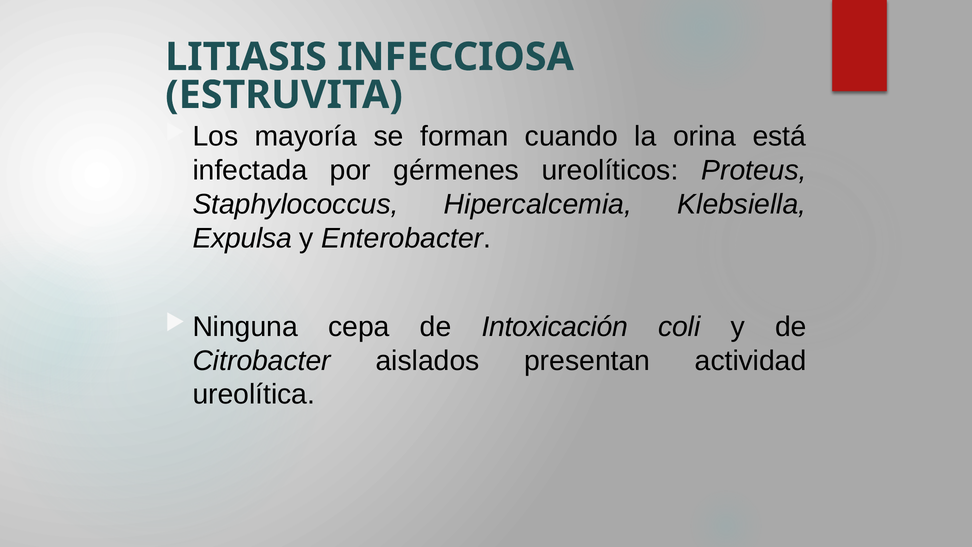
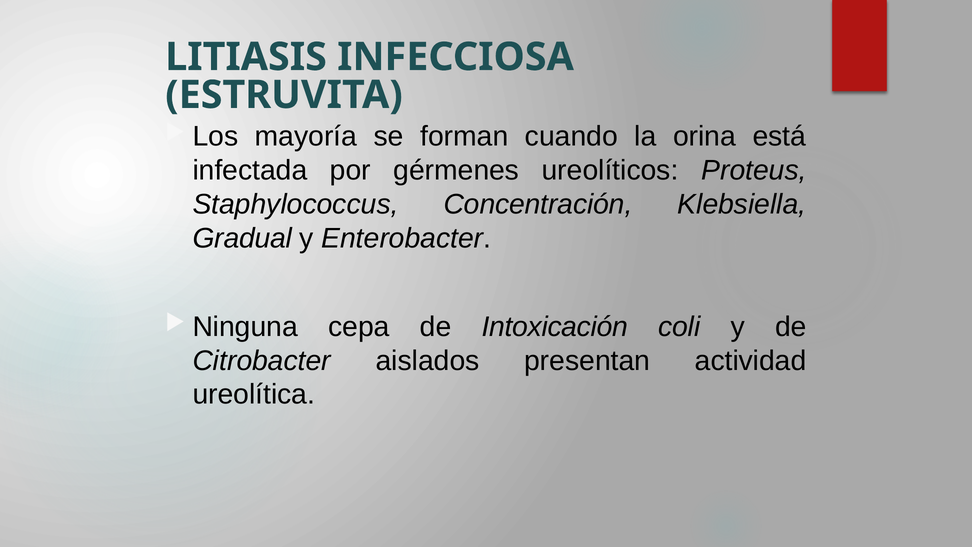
Hipercalcemia: Hipercalcemia -> Concentración (538, 204)
Expulsa: Expulsa -> Gradual (242, 238)
